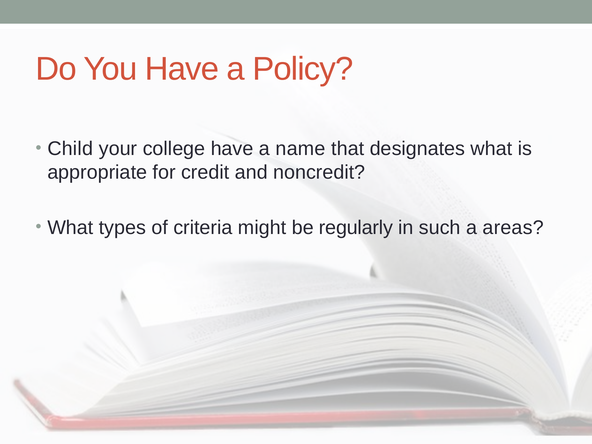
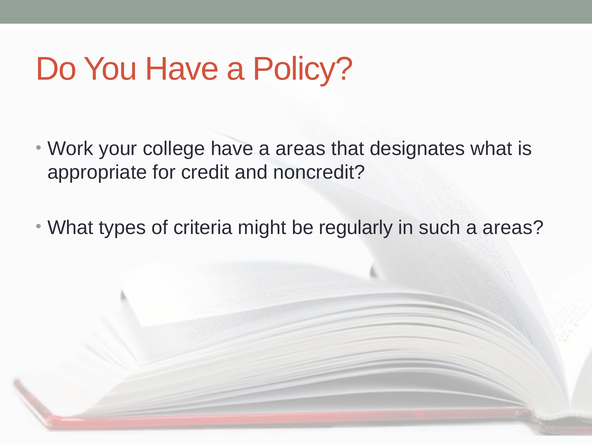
Child: Child -> Work (70, 149)
have a name: name -> areas (301, 149)
